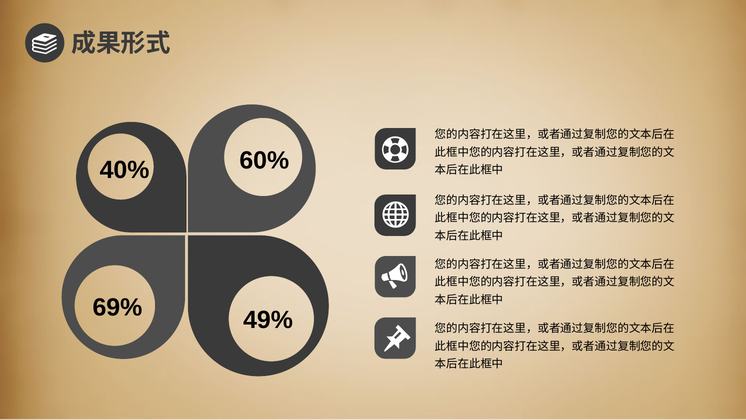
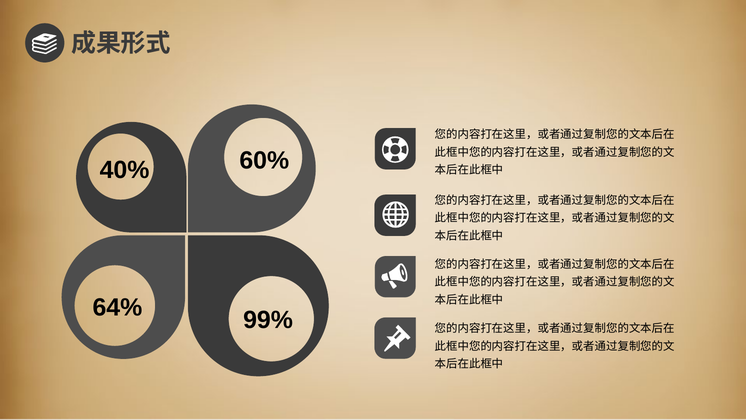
69%: 69% -> 64% (117, 307)
49%: 49% -> 99% (268, 320)
